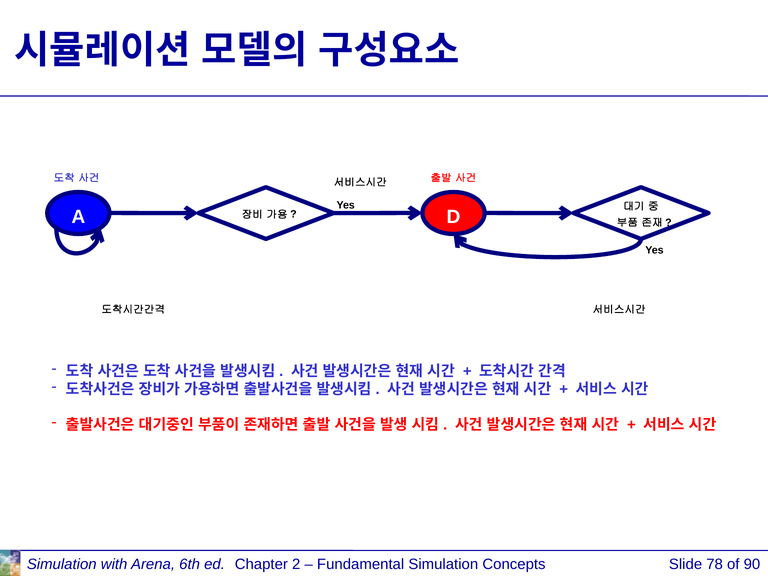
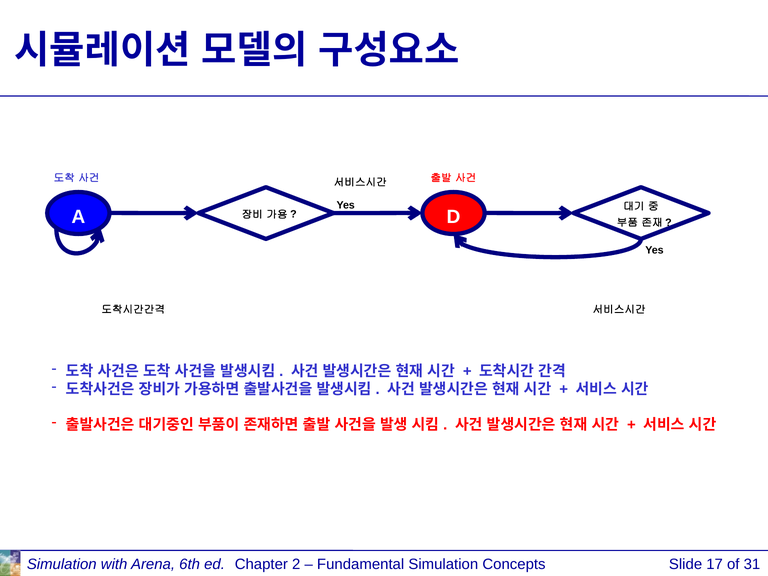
78: 78 -> 17 (715, 564)
90: 90 -> 31 (752, 564)
